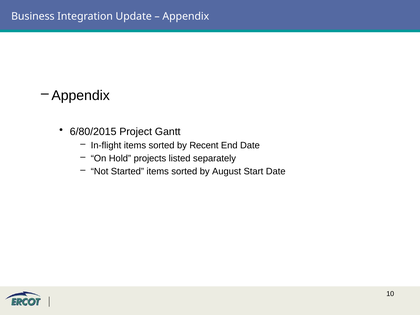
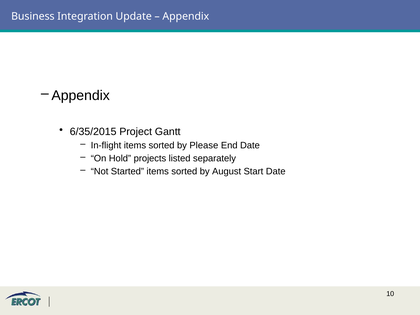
6/80/2015: 6/80/2015 -> 6/35/2015 (93, 132)
Recent: Recent -> Please (204, 145)
